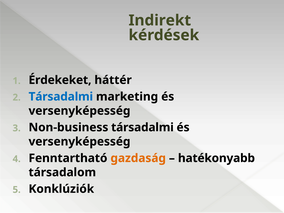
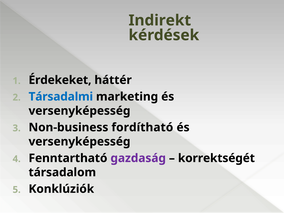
Non-business társadalmi: társadalmi -> fordítható (142, 127)
gazdaság colour: orange -> purple (138, 158)
hatékonyabb: hatékonyabb -> korrektségét (216, 158)
